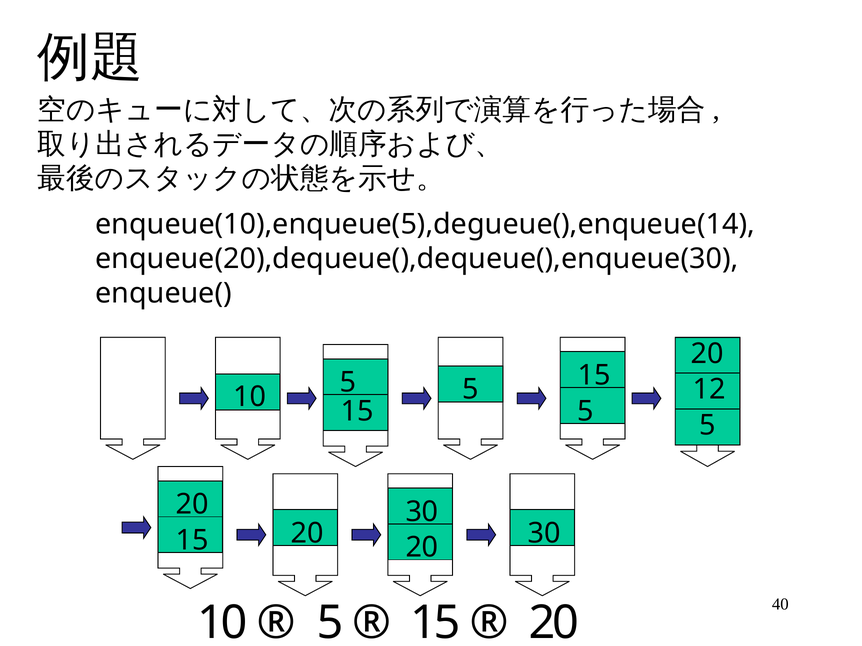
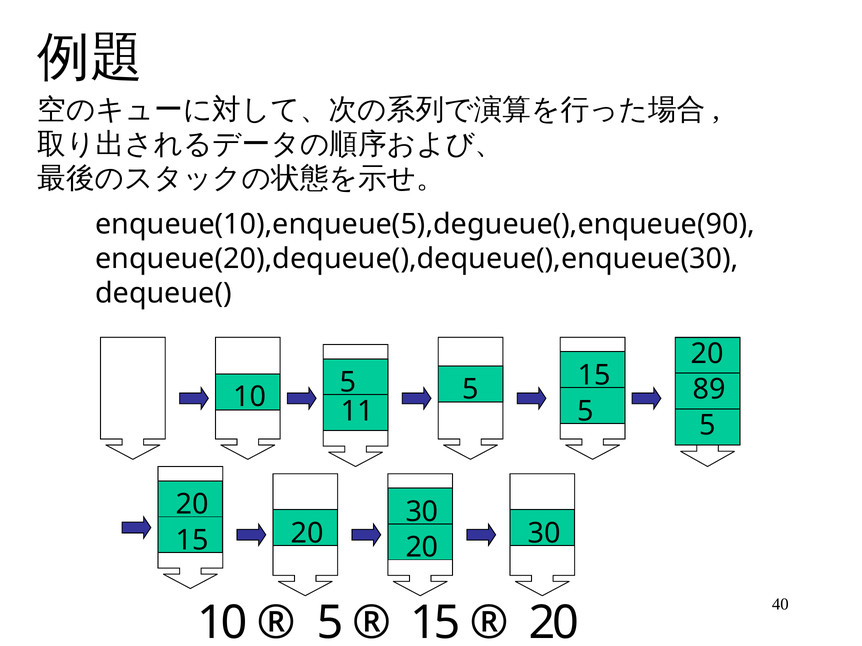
enqueue(10),enqueue(5),degueue(),enqueue(14: enqueue(10),enqueue(5),degueue(),enqueue(14 -> enqueue(10),enqueue(5),degueue(),enqueue(90 (425, 225)
enqueue(: enqueue( -> dequeue( (164, 294)
12: 12 -> 89 (709, 390)
10 15: 15 -> 11 (357, 411)
